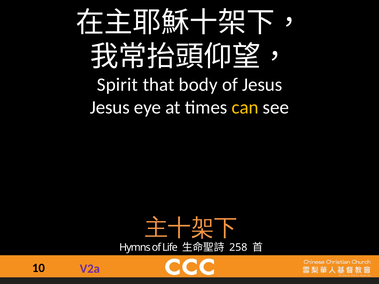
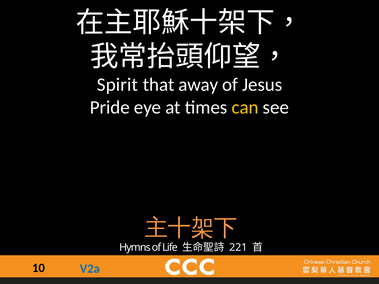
body: body -> away (198, 85)
Jesus: Jesus -> Pride (110, 107)
258: 258 -> 221 (238, 248)
V2a colour: purple -> blue (90, 269)
